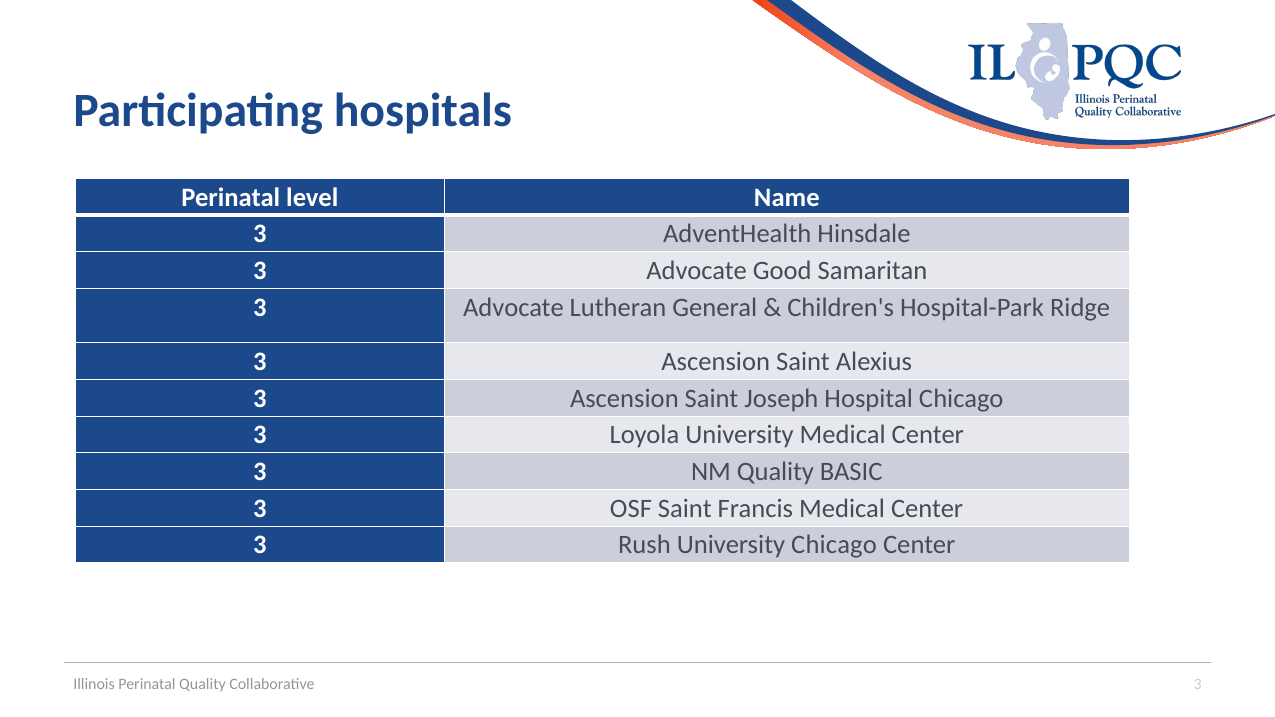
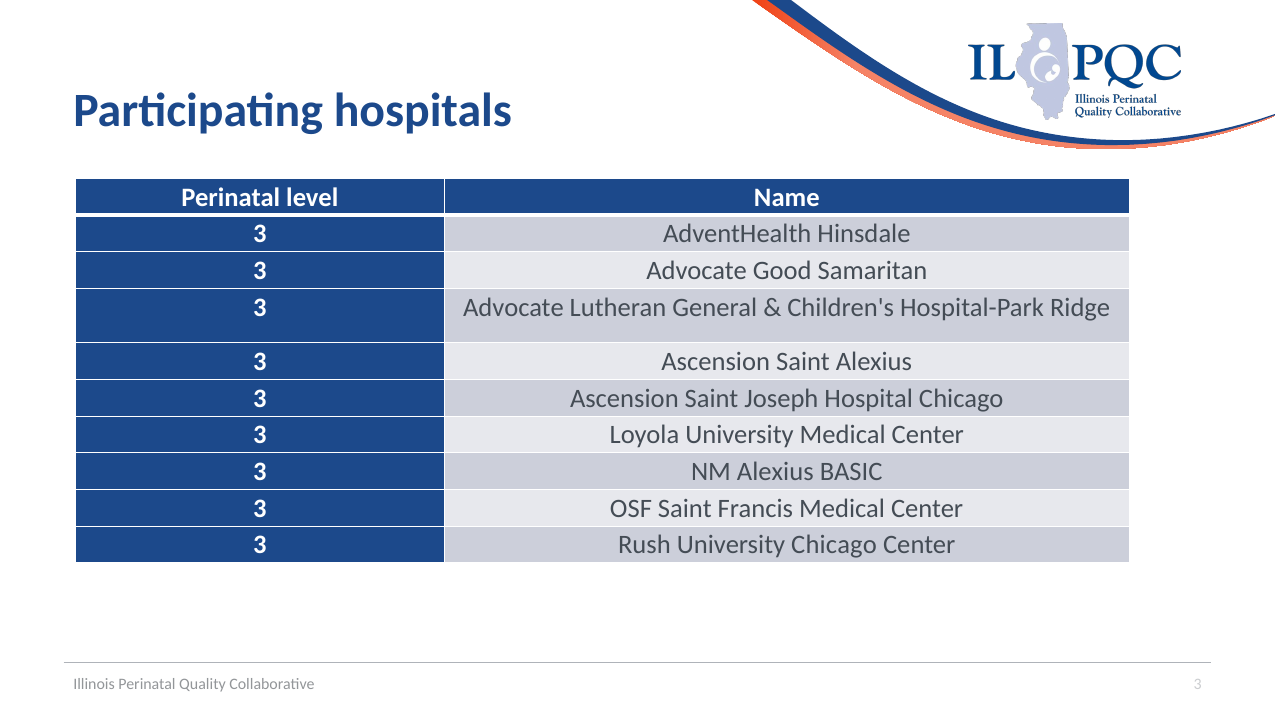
NM Quality: Quality -> Alexius (775, 472)
